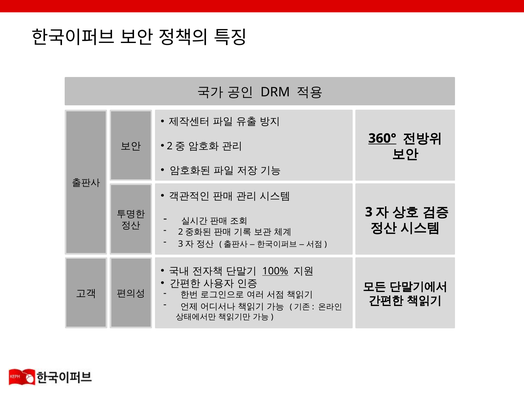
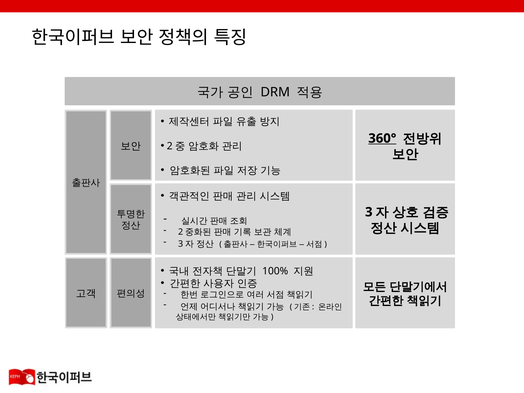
100% underline: present -> none (275, 271)
